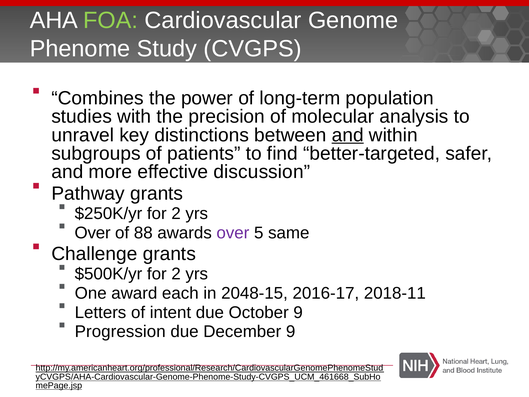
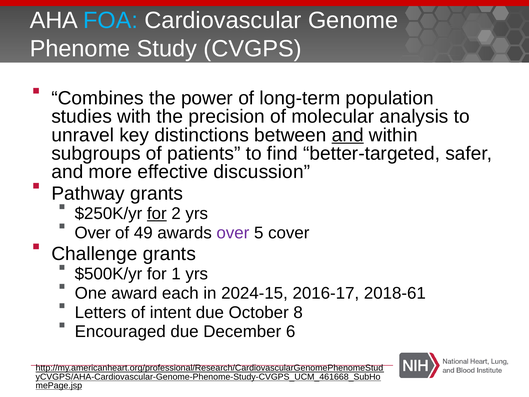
FOA colour: light green -> light blue (111, 20)
for underline: none -> present (157, 213)
88: 88 -> 49 (143, 233)
same: same -> cover (289, 233)
$500K/yr for 2: 2 -> 1 (176, 274)
2048-15: 2048-15 -> 2024-15 (255, 293)
2018-11: 2018-11 -> 2018-61 (395, 293)
October 9: 9 -> 8 (298, 312)
Progression: Progression -> Encouraged (120, 331)
December 9: 9 -> 6 (291, 331)
